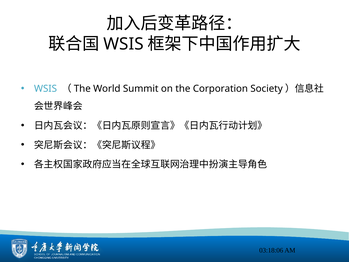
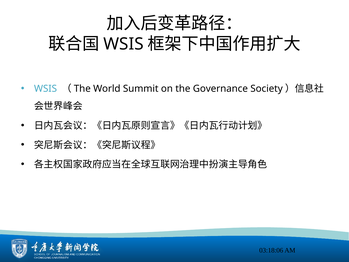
Corporation: Corporation -> Governance (220, 89)
